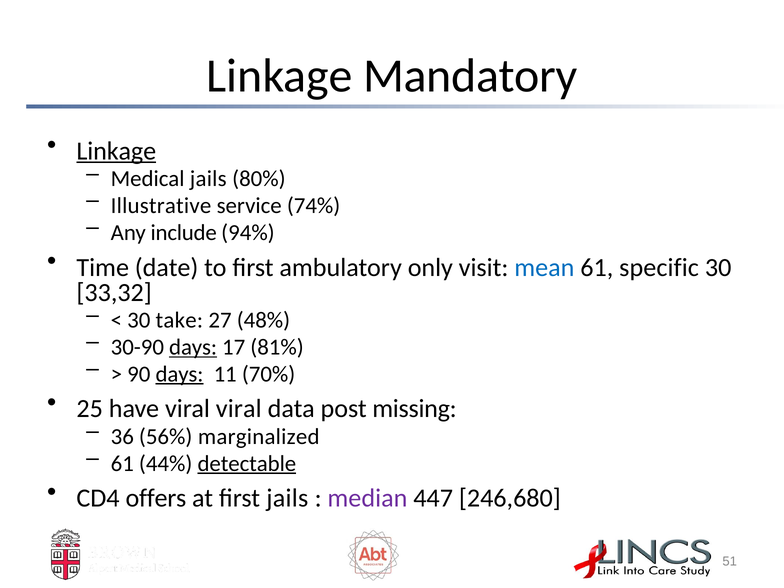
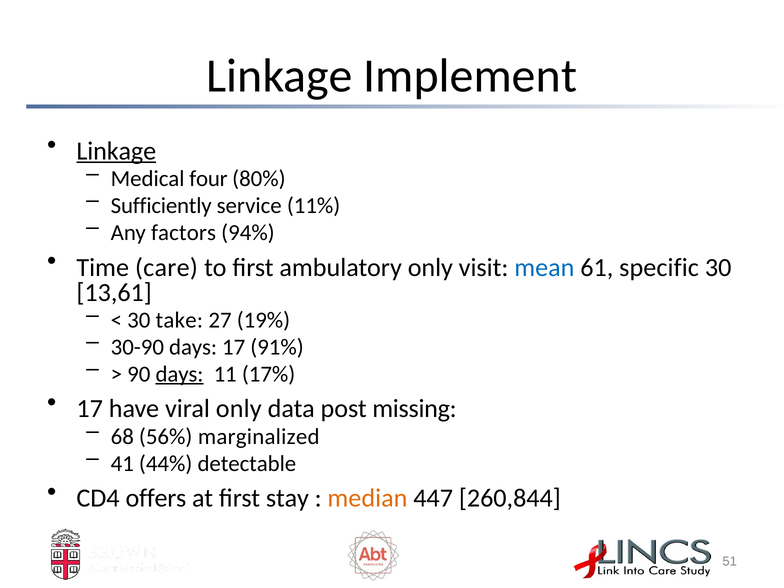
Mandatory: Mandatory -> Implement (470, 76)
Medical jails: jails -> four (208, 179)
Illustrative: Illustrative -> Sufficiently (161, 206)
74%: 74% -> 11% (314, 206)
include: include -> factors (184, 233)
date: date -> care (166, 267)
33,32: 33,32 -> 13,61 (114, 292)
48%: 48% -> 19% (263, 320)
days underline: present -> none (193, 347)
81%: 81% -> 91% (277, 347)
70%: 70% -> 17% (269, 374)
25: 25 -> 17 (90, 409)
viral viral: viral -> only (239, 409)
36: 36 -> 68 (122, 437)
61: 61 -> 41 (122, 464)
detectable underline: present -> none (247, 464)
first jails: jails -> stay (287, 498)
median colour: purple -> orange (367, 498)
246,680: 246,680 -> 260,844 (510, 498)
